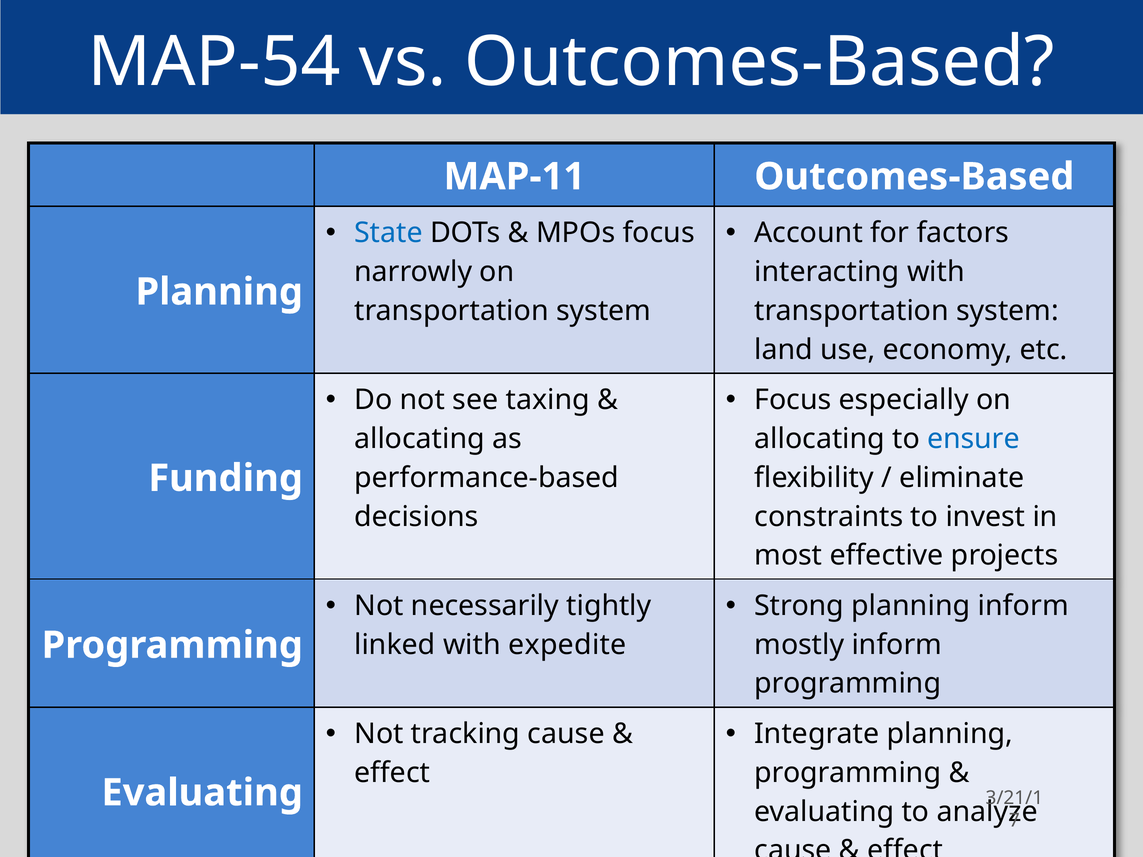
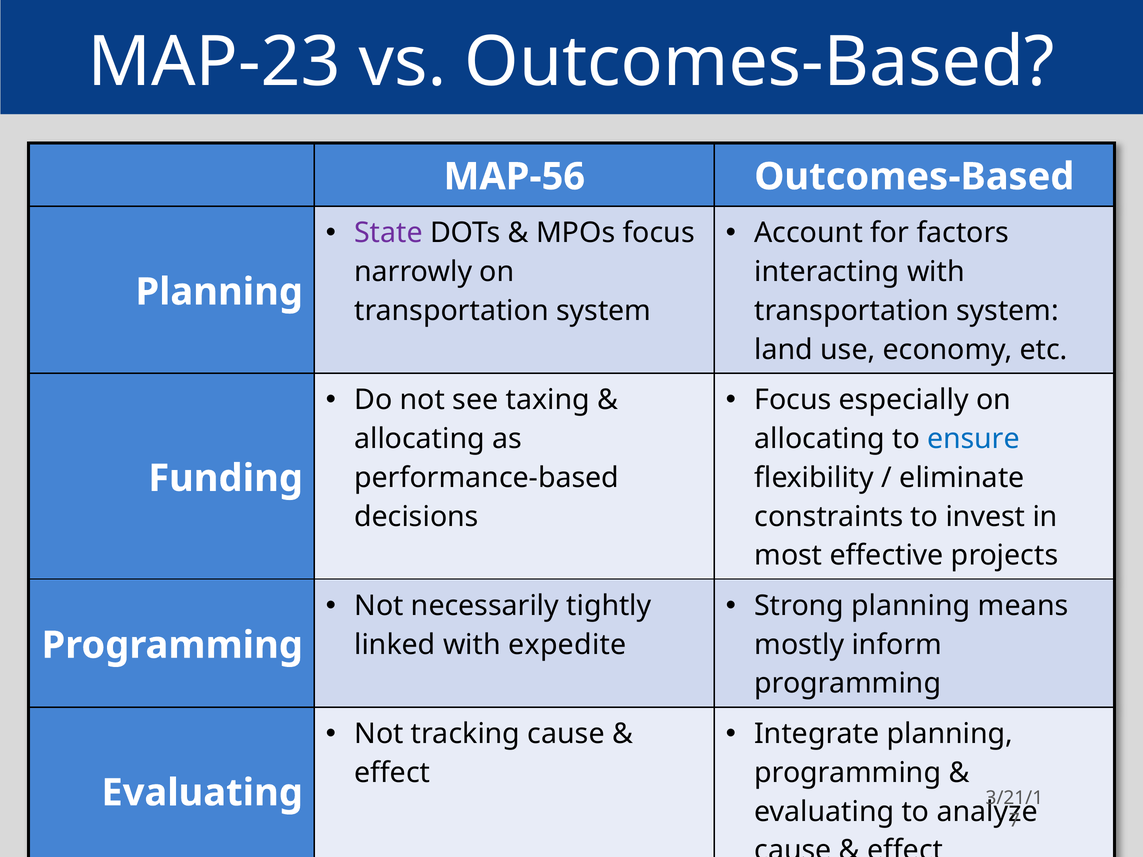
MAP-54: MAP-54 -> MAP-23 (214, 62)
MAP-11: MAP-11 -> MAP-56 (514, 177)
State colour: blue -> purple (389, 233)
planning inform: inform -> means (1023, 606)
